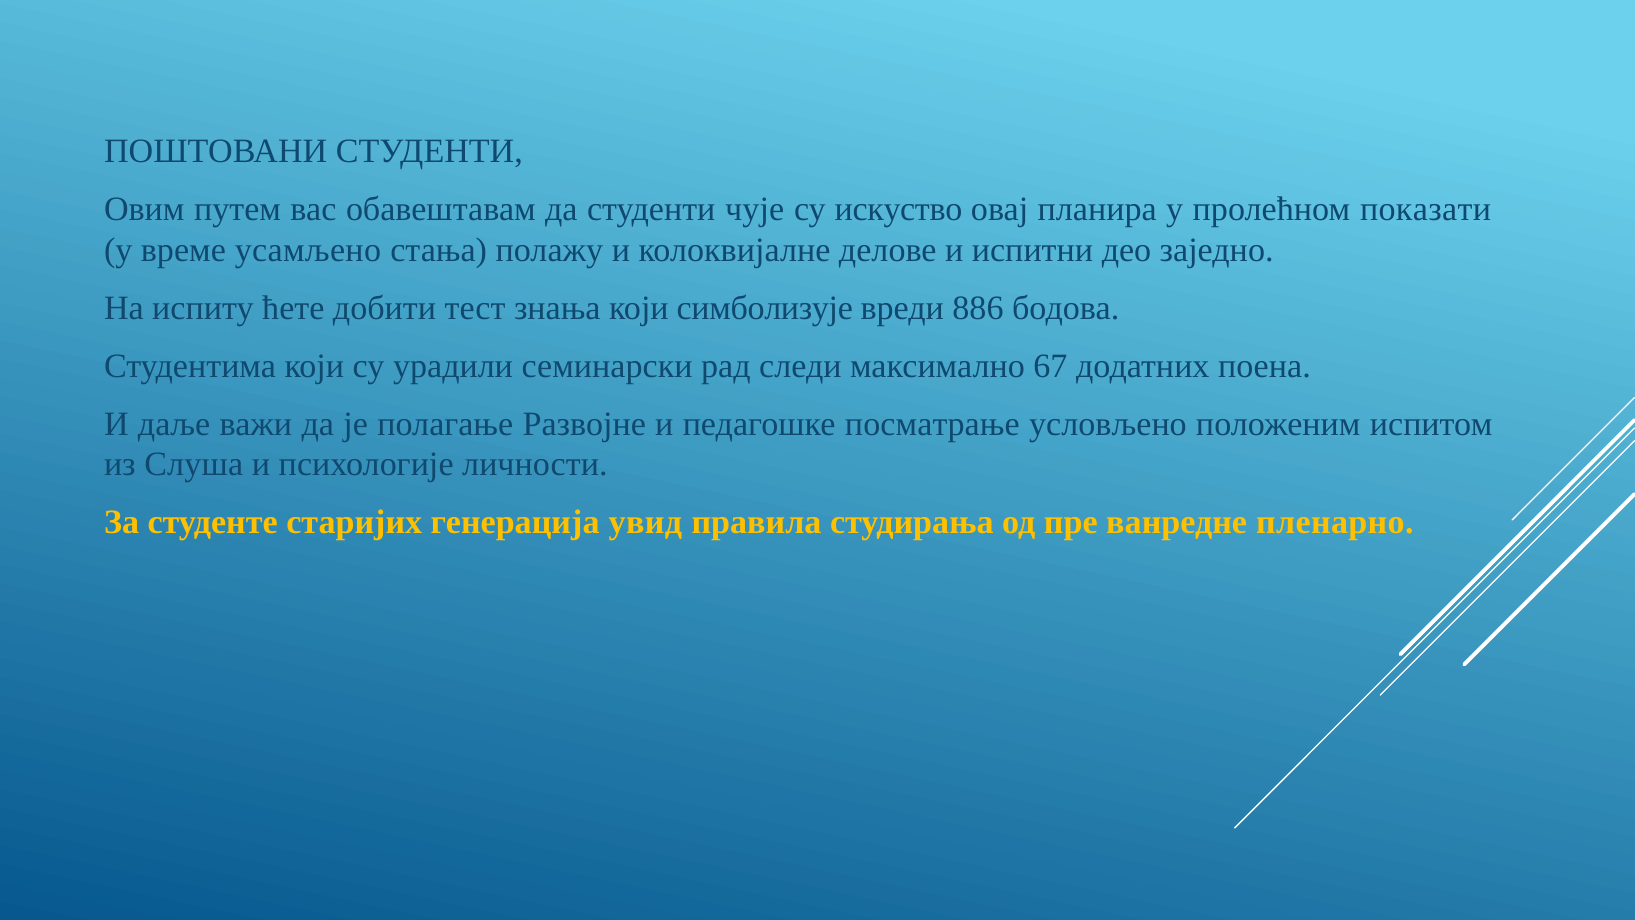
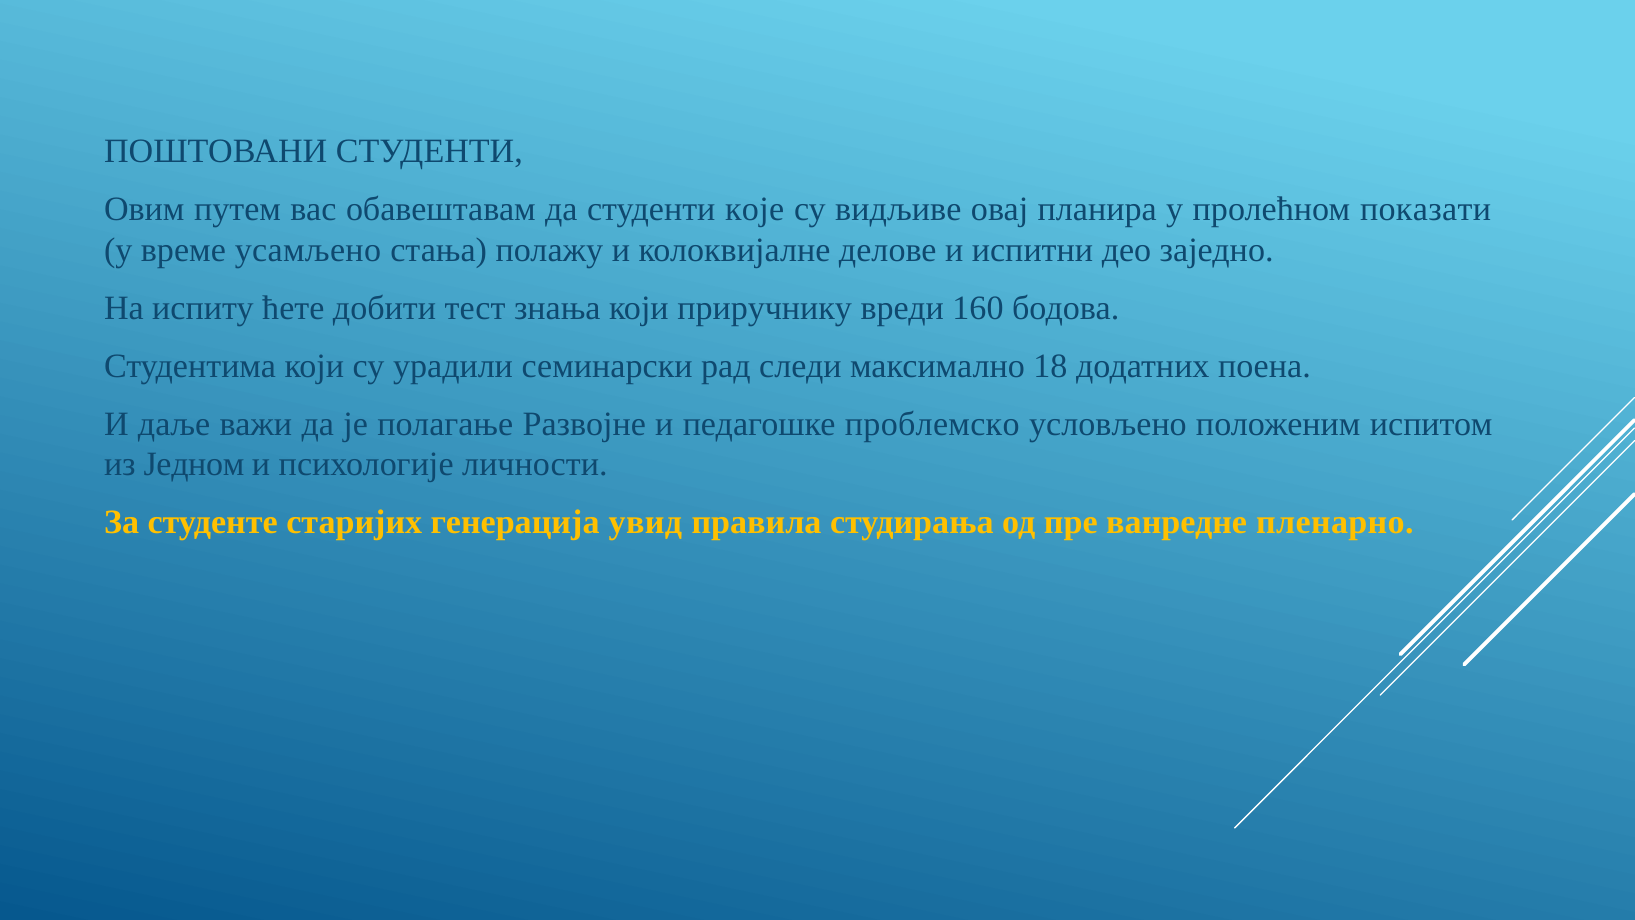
чује: чује -> које (755, 209)
искуство: искуство -> видљиве (898, 209)
симболизује: симболизује -> приручнику (765, 308)
886: 886 -> 160 (978, 308)
67: 67 -> 18 (1050, 366)
посматрање: посматрање -> проблемско (932, 424)
Слуша: Слуша -> Једном (194, 465)
